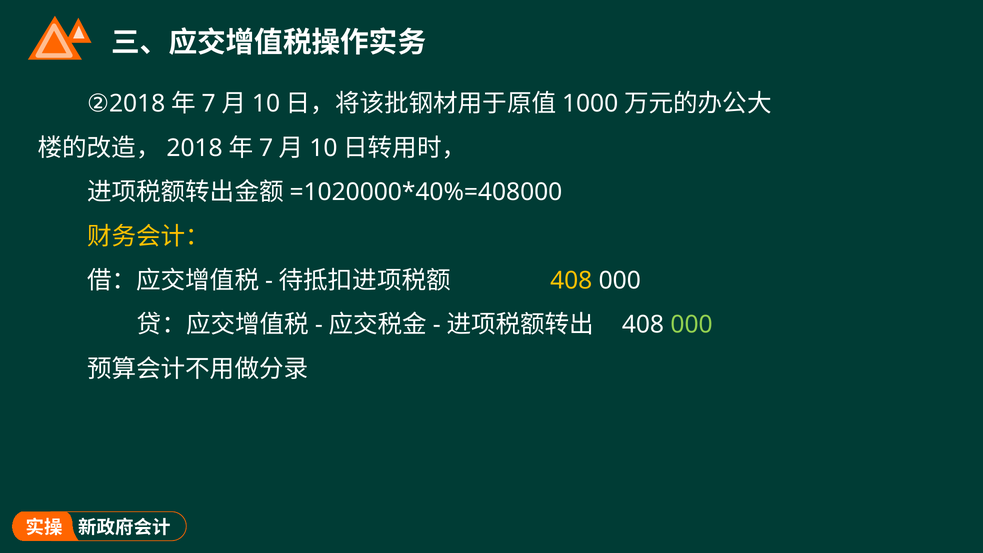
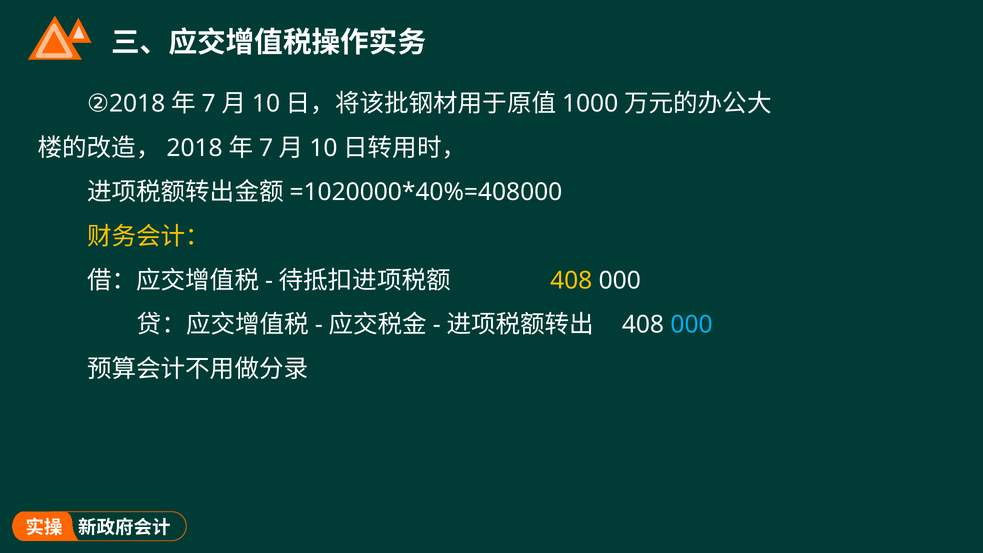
000 colour: light green -> light blue (692, 325)
